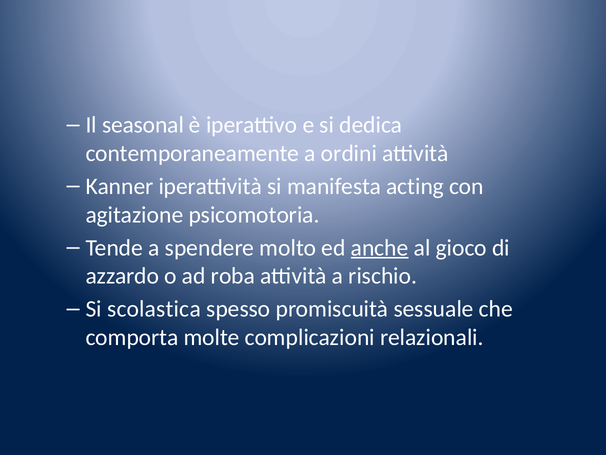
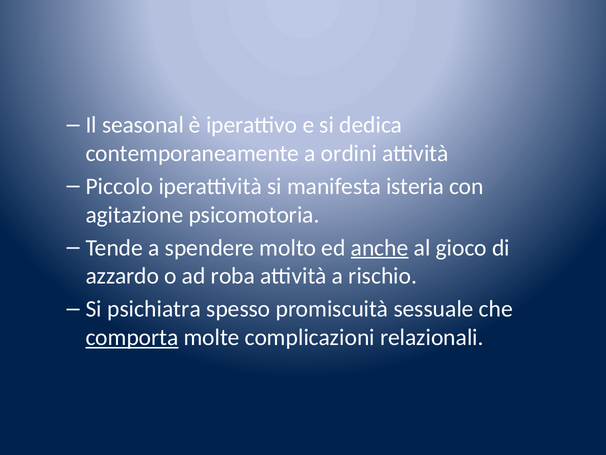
Kanner: Kanner -> Piccolo (119, 186)
acting: acting -> isteria (415, 186)
scolastica: scolastica -> psichiatra (154, 309)
comporta underline: none -> present (132, 337)
